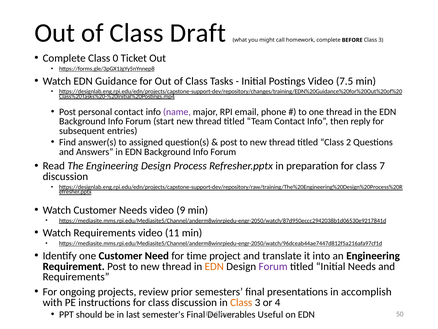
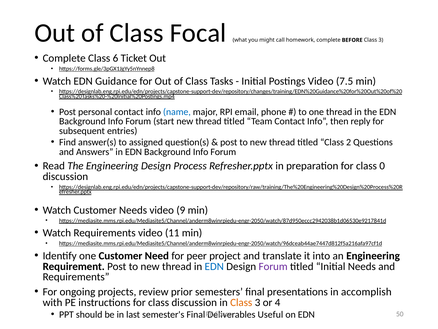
Draft: Draft -> Focal (198, 33)
0: 0 -> 6 (115, 58)
name colour: purple -> blue (177, 112)
7: 7 -> 0 (382, 166)
time: time -> peer (197, 255)
EDN colour: orange -> blue (214, 266)
